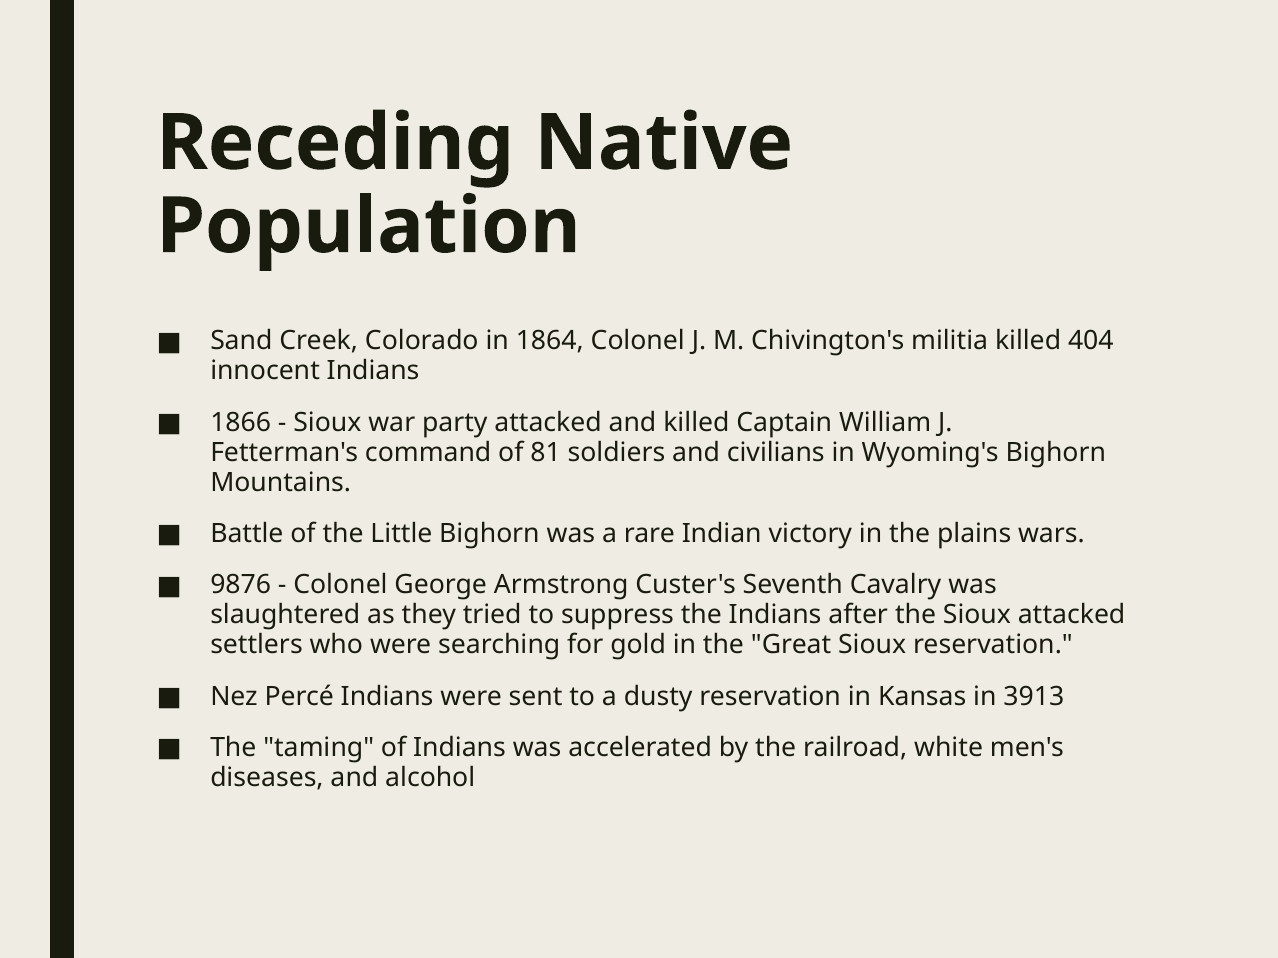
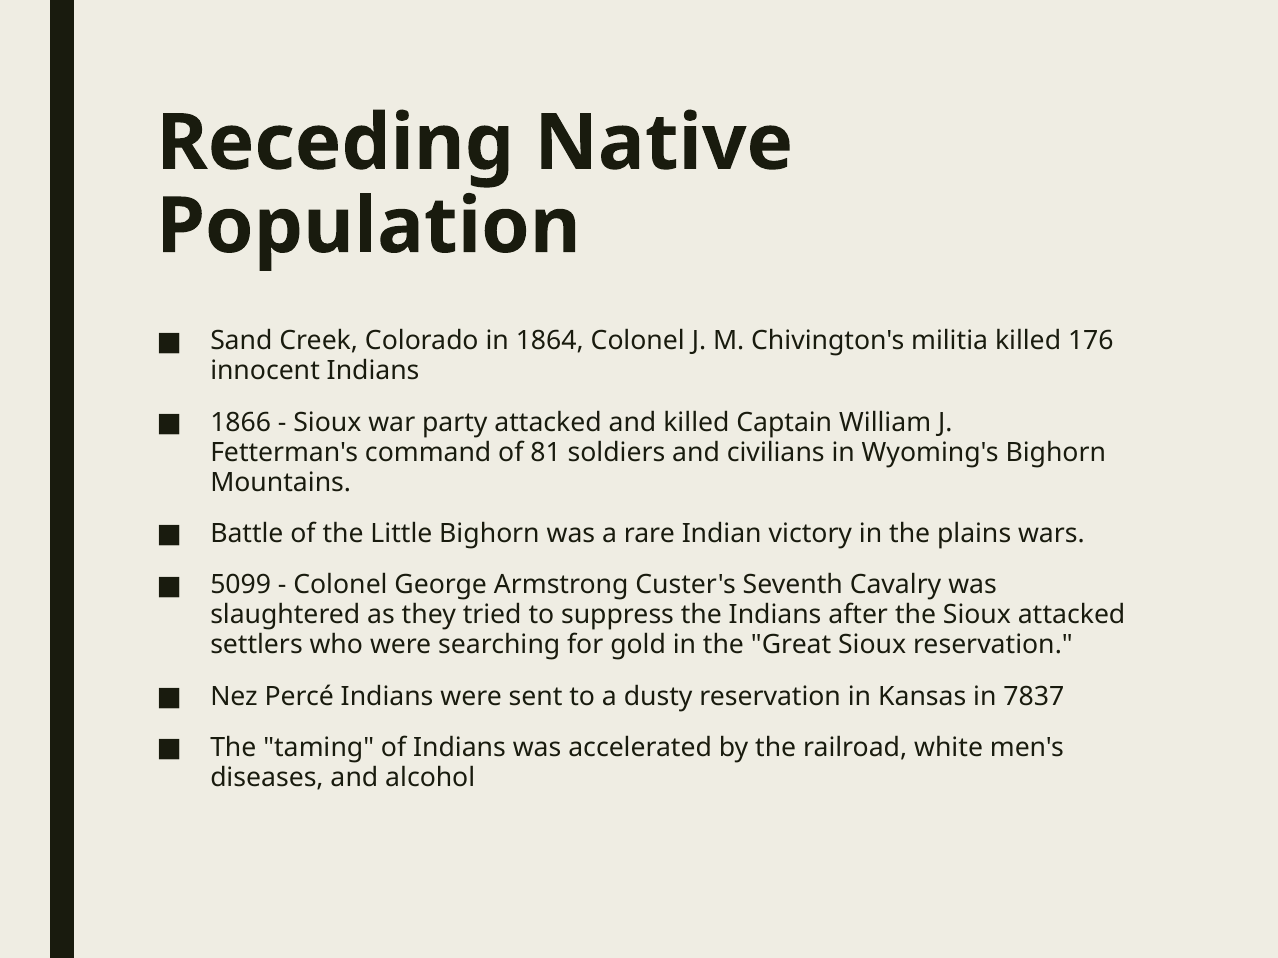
404: 404 -> 176 (1091, 341)
9876: 9876 -> 5099 (241, 585)
3913: 3913 -> 7837 (1034, 697)
